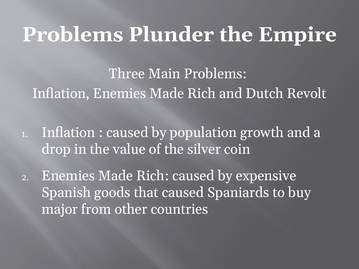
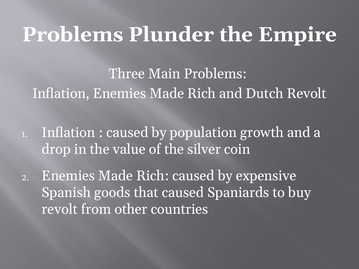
major: major -> revolt (60, 209)
